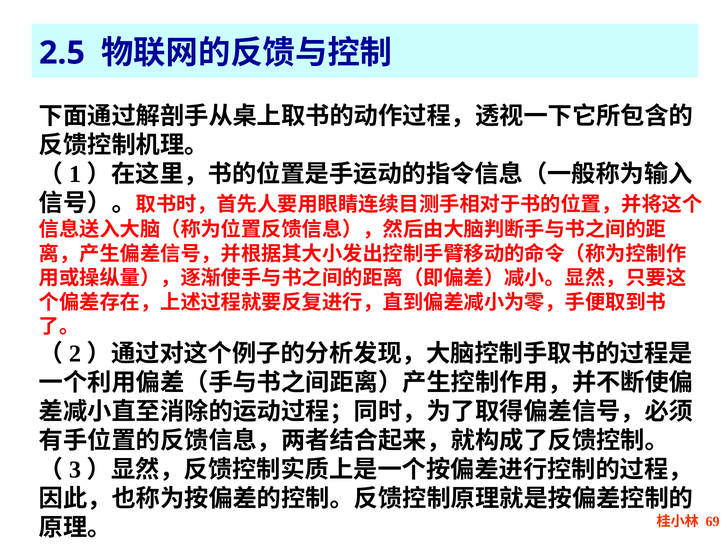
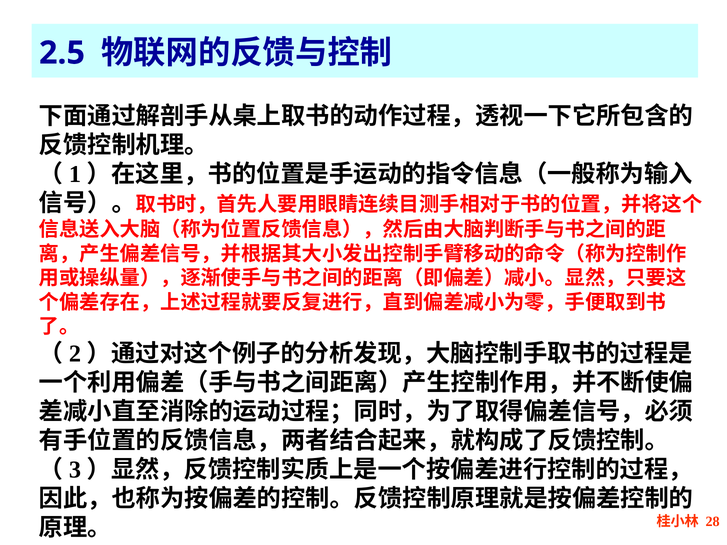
69: 69 -> 28 (713, 522)
